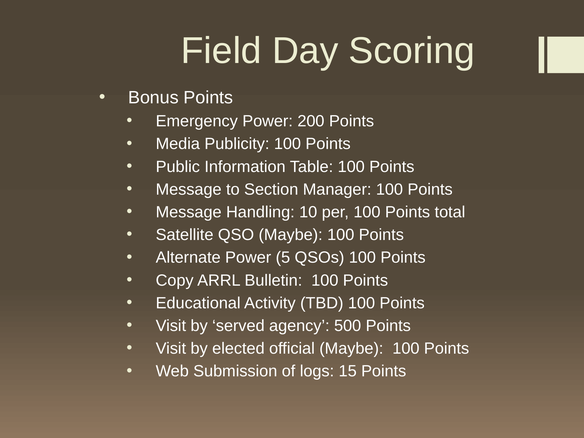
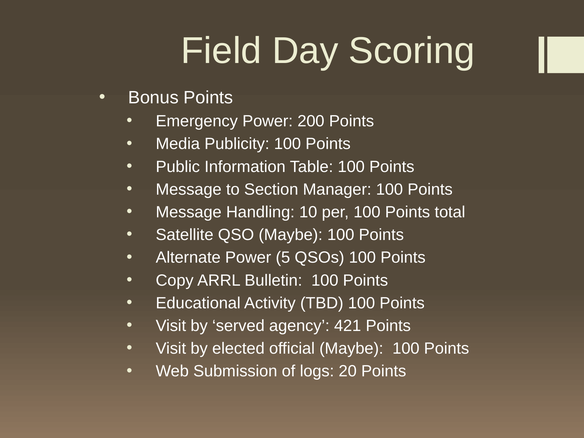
500: 500 -> 421 (348, 326)
15: 15 -> 20 (348, 371)
